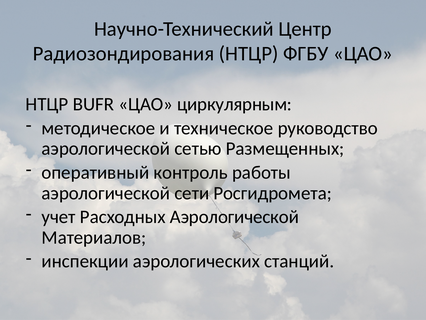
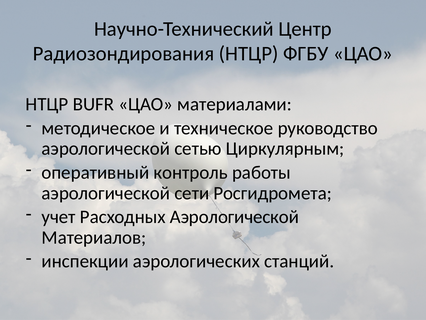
циркулярным: циркулярным -> материалами (235, 104)
Размещенных: Размещенных -> Циркулярным (285, 148)
